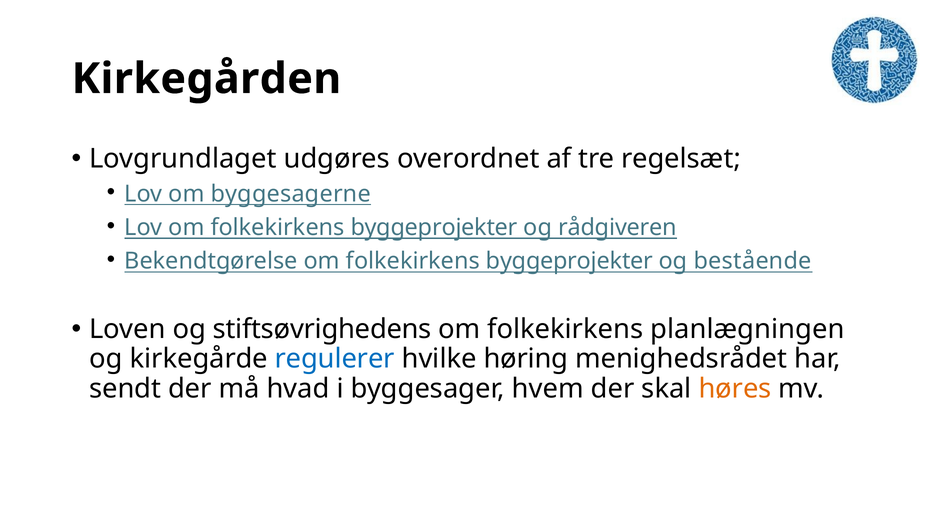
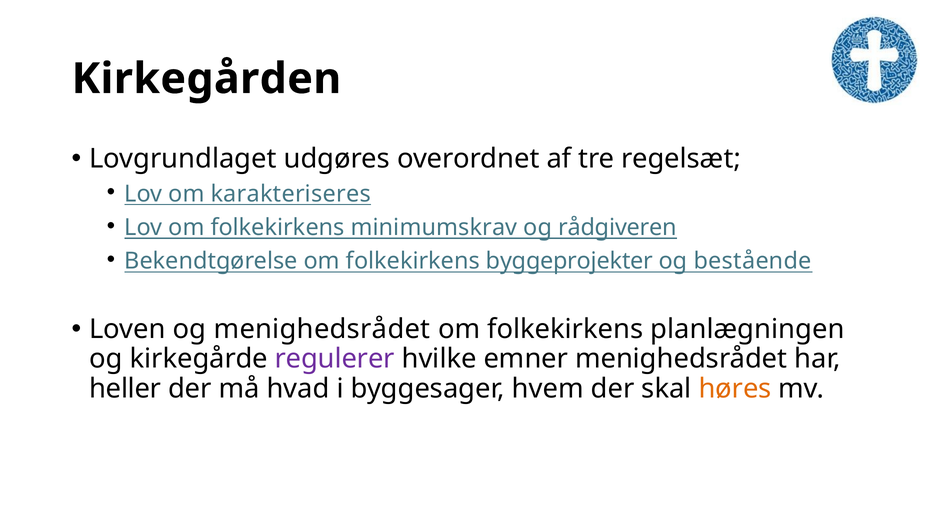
byggesagerne: byggesagerne -> karakteriseres (291, 194)
Lov om folkekirkens byggeprojekter: byggeprojekter -> minimumskrav (434, 228)
og stiftsøvrighedens: stiftsøvrighedens -> menighedsrådet (322, 329)
regulerer colour: blue -> purple (335, 359)
høring: høring -> emner (526, 359)
sendt: sendt -> heller (125, 389)
